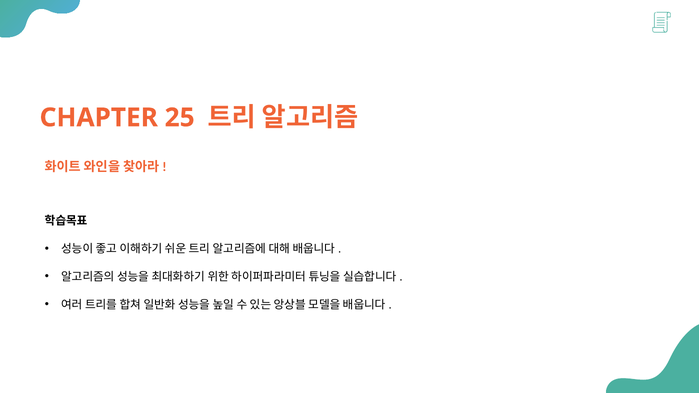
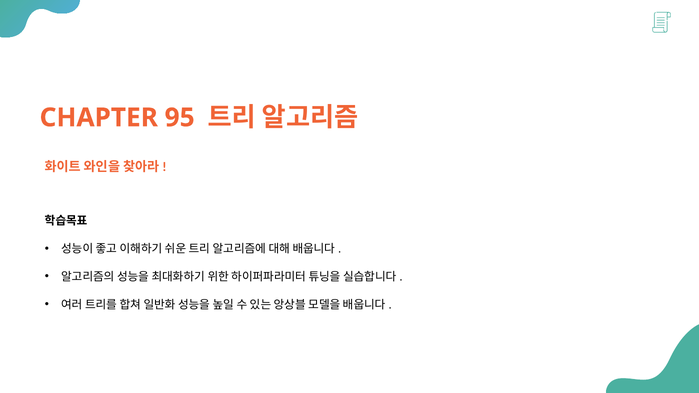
25: 25 -> 95 (180, 118)
